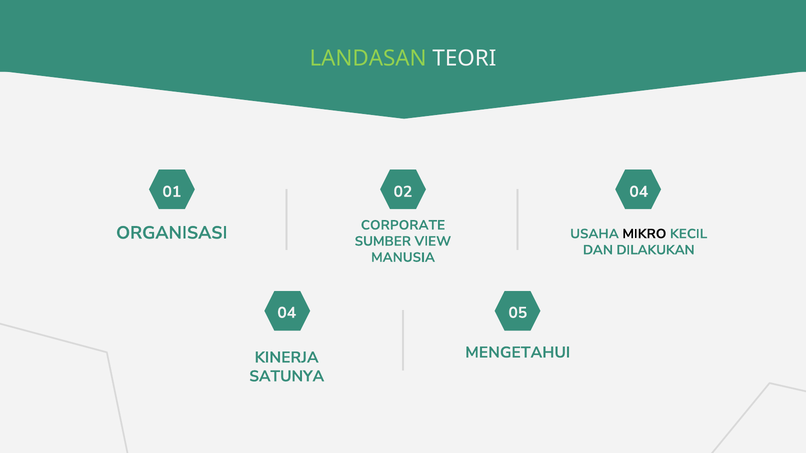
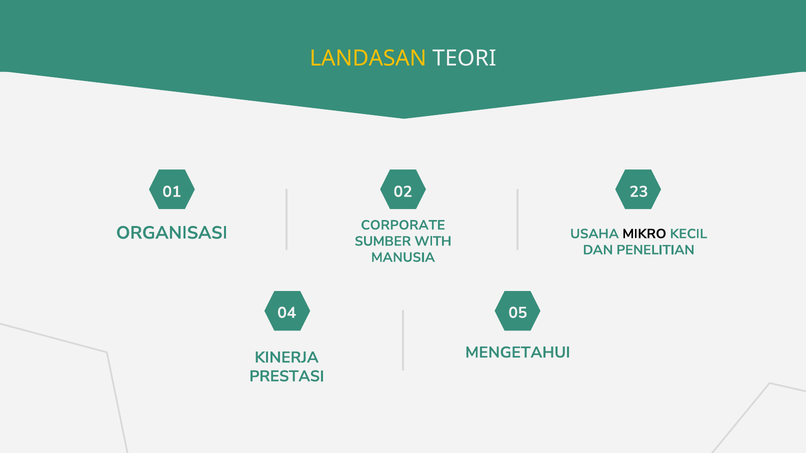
LANDASAN colour: light green -> yellow (368, 58)
02 04: 04 -> 23 (639, 192)
VIEW: VIEW -> WITH (433, 241)
DILAKUKAN: DILAKUKAN -> PENELITIAN (655, 250)
SATUNYA: SATUNYA -> PRESTASI (287, 377)
